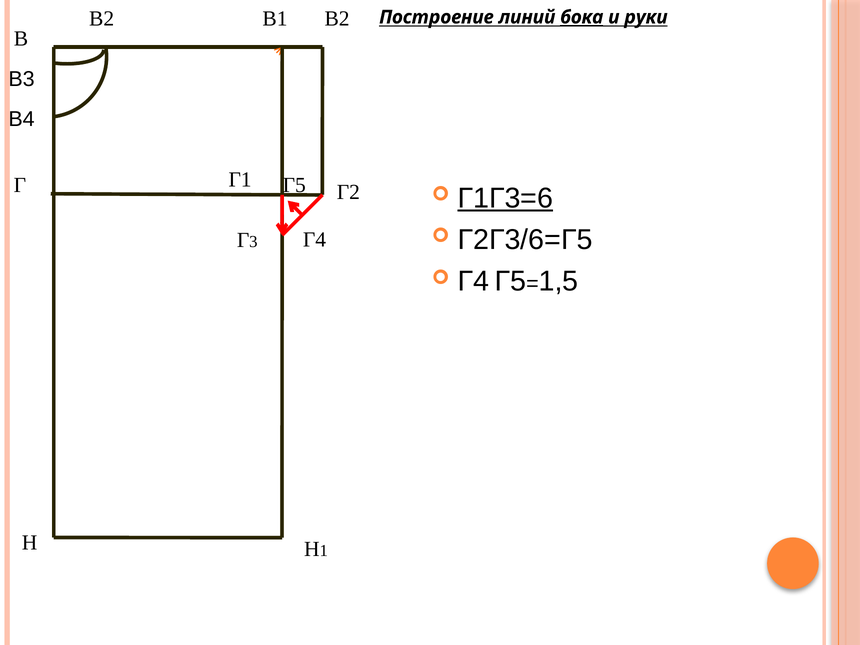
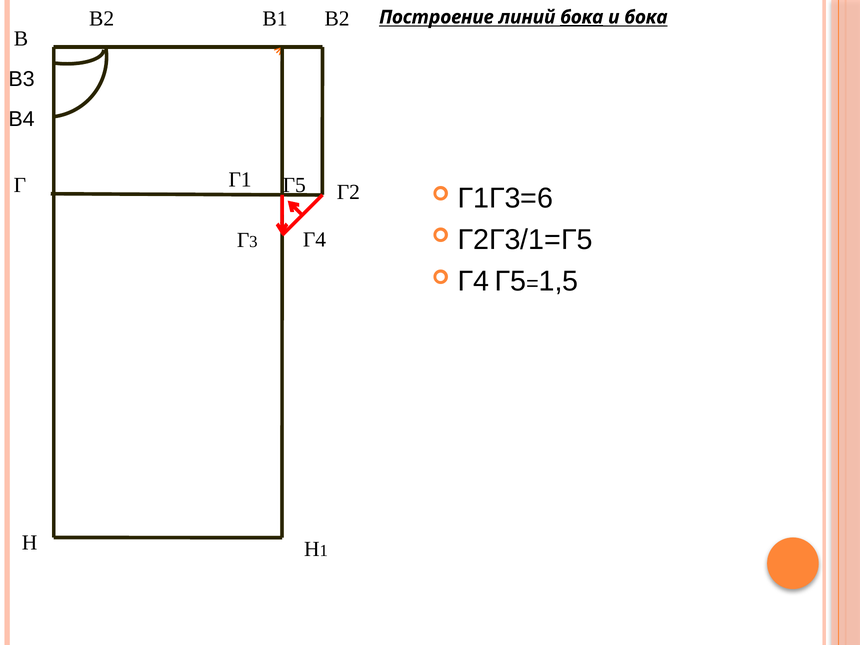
и руки: руки -> бока (646, 17)
Г1Г3=6 underline: present -> none (505, 198)
Г2Г3/6=Г5: Г2Г3/6=Г5 -> Г2Г3/1=Г5 (525, 240)
